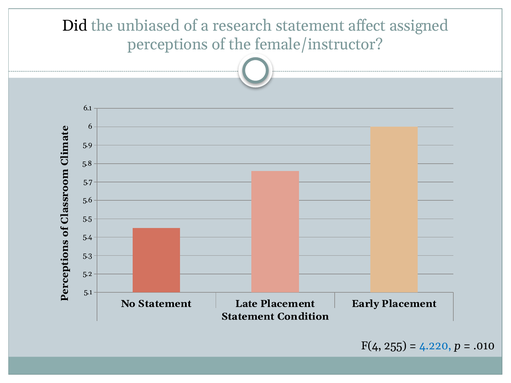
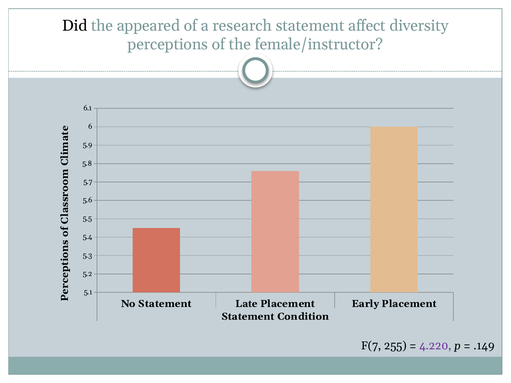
unbiased: unbiased -> appeared (148, 26)
assigned: assigned -> diversity (419, 26)
F(4: F(4 -> F(7 (371, 346)
4.220 colour: blue -> purple (435, 346)
.010: .010 -> .149 (484, 346)
